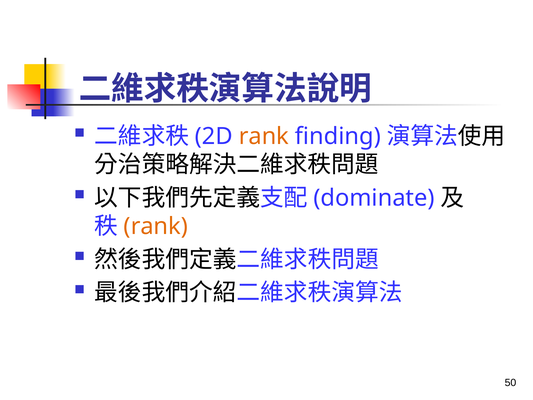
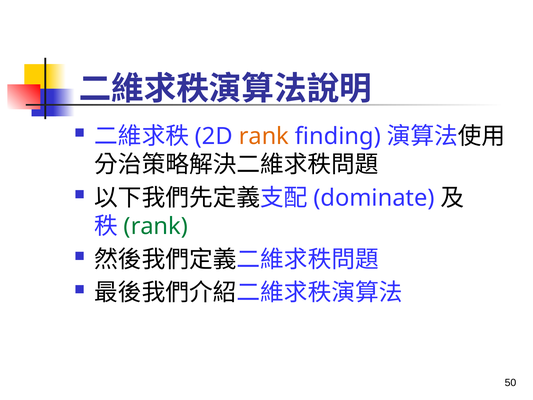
rank colour: orange -> green (156, 226)
